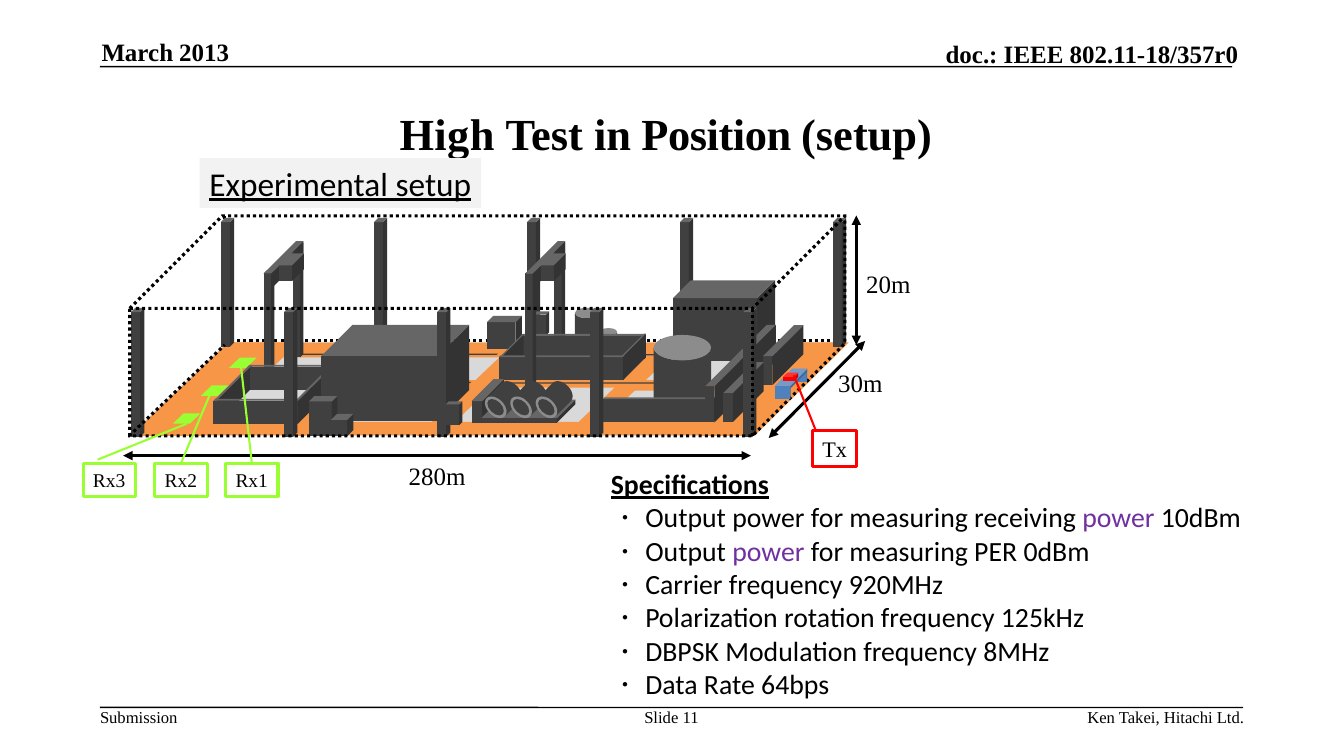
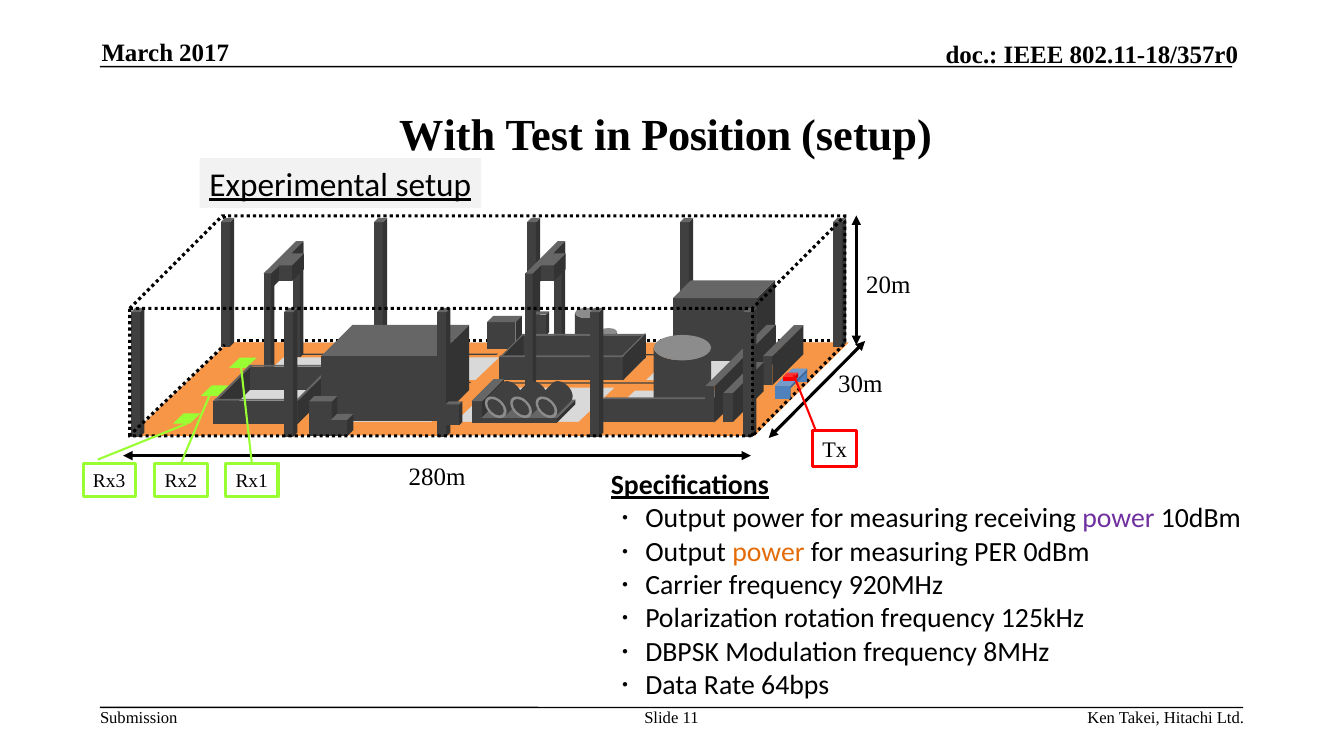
2013: 2013 -> 2017 (204, 53)
High: High -> With (447, 136)
power colour: purple -> orange (768, 552)
